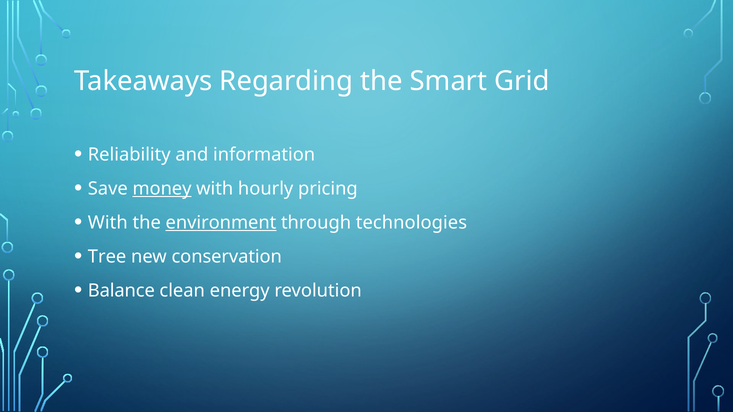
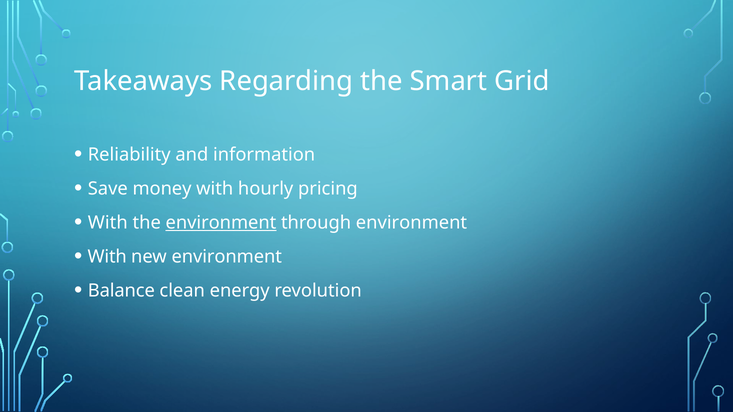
money underline: present -> none (162, 189)
through technologies: technologies -> environment (411, 223)
Tree: Tree -> With (107, 257)
new conservation: conservation -> environment (227, 257)
